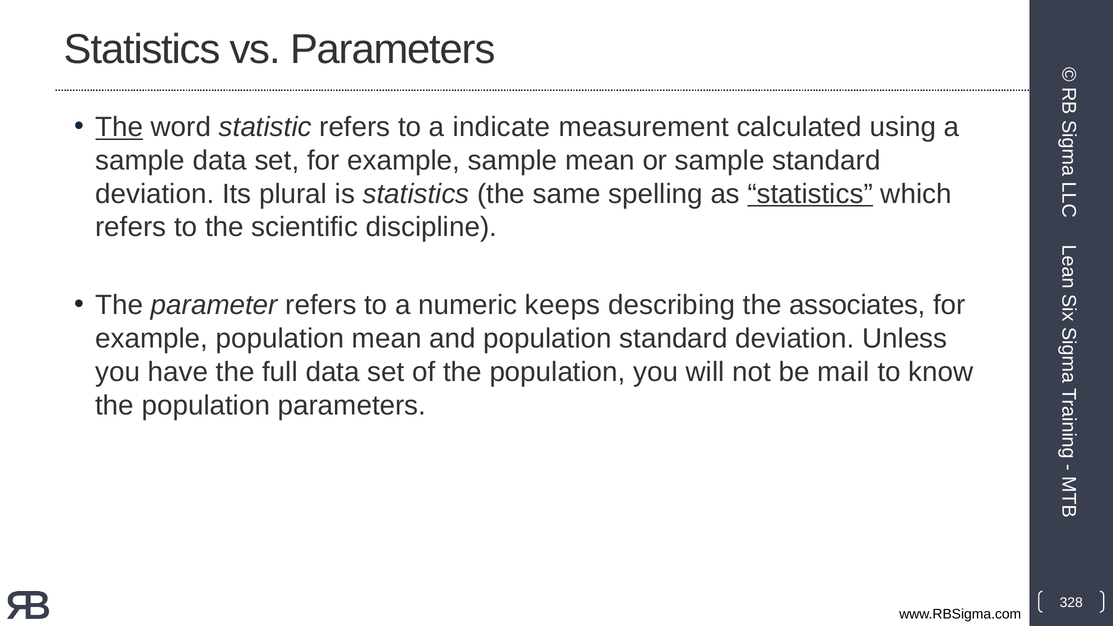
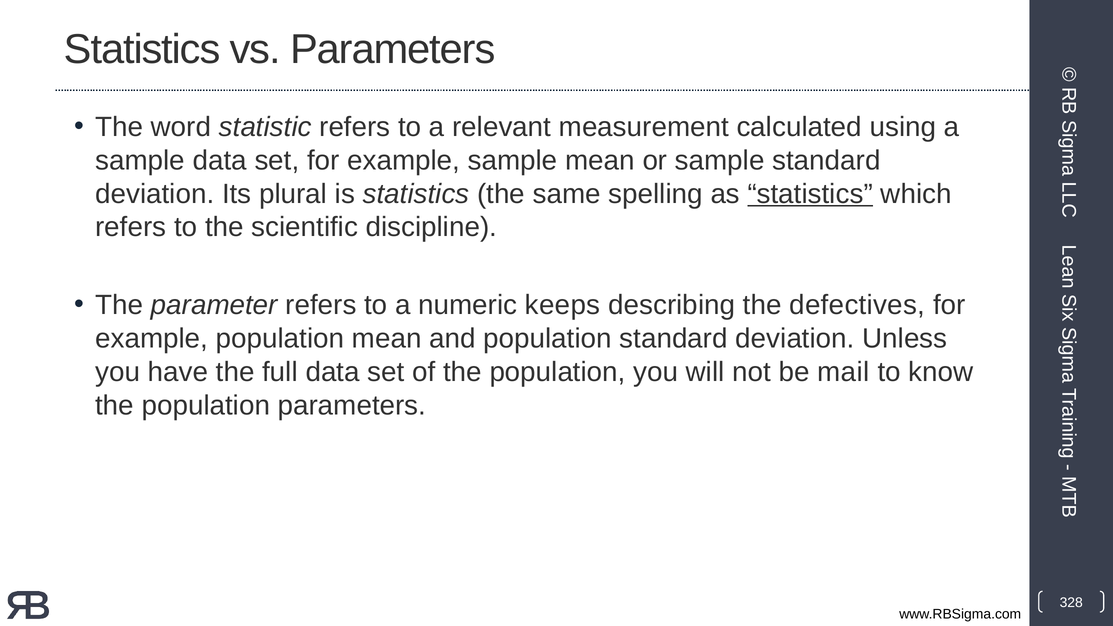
The underline: present -> none (119, 127)
indicate: indicate -> relevant (502, 127)
associates: associates -> defectives (857, 305)
